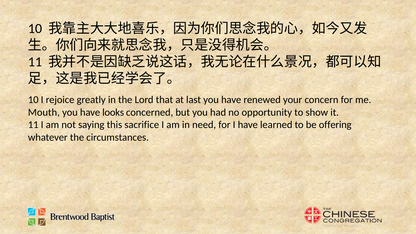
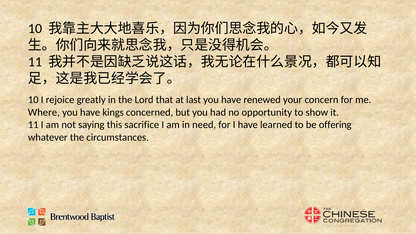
Mouth: Mouth -> Where (44, 112)
looks: looks -> kings (113, 112)
